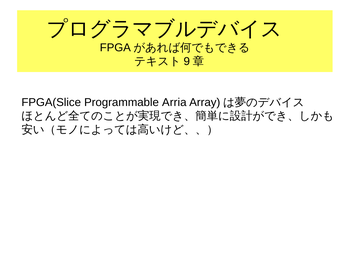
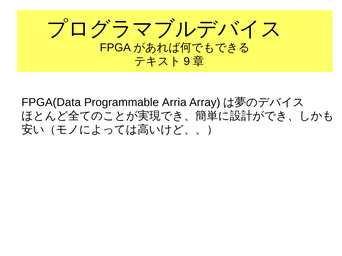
FPGA(Slice: FPGA(Slice -> FPGA(Data (51, 103)
